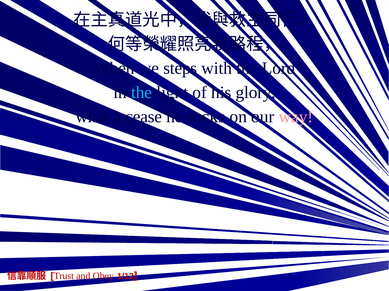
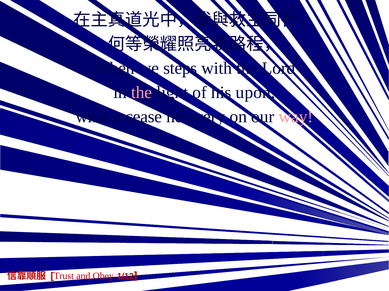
the colour: light blue -> pink (142, 93)
glory: glory -> upon (256, 93)
rocks: rocks -> every (206, 117)
